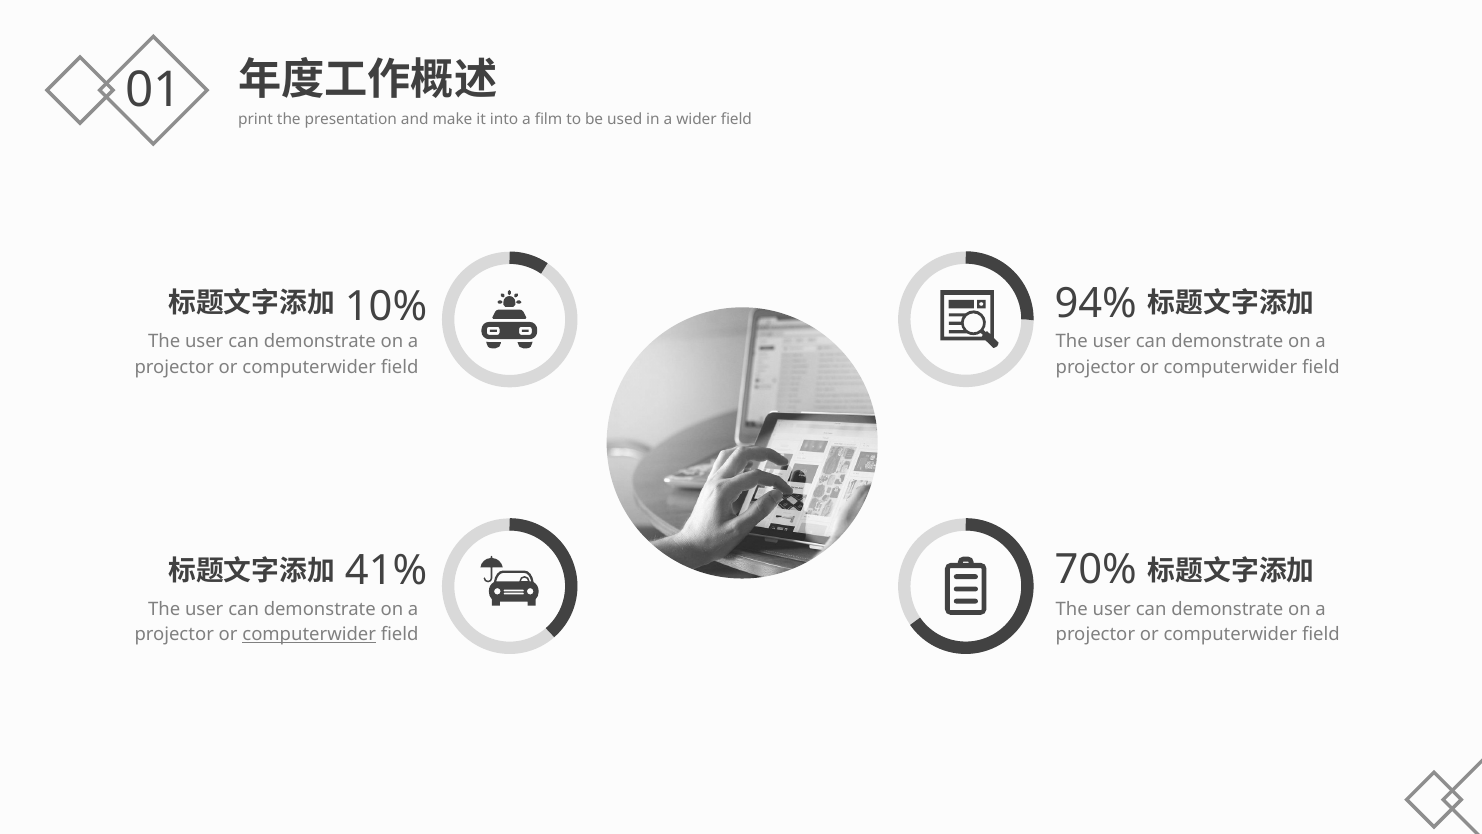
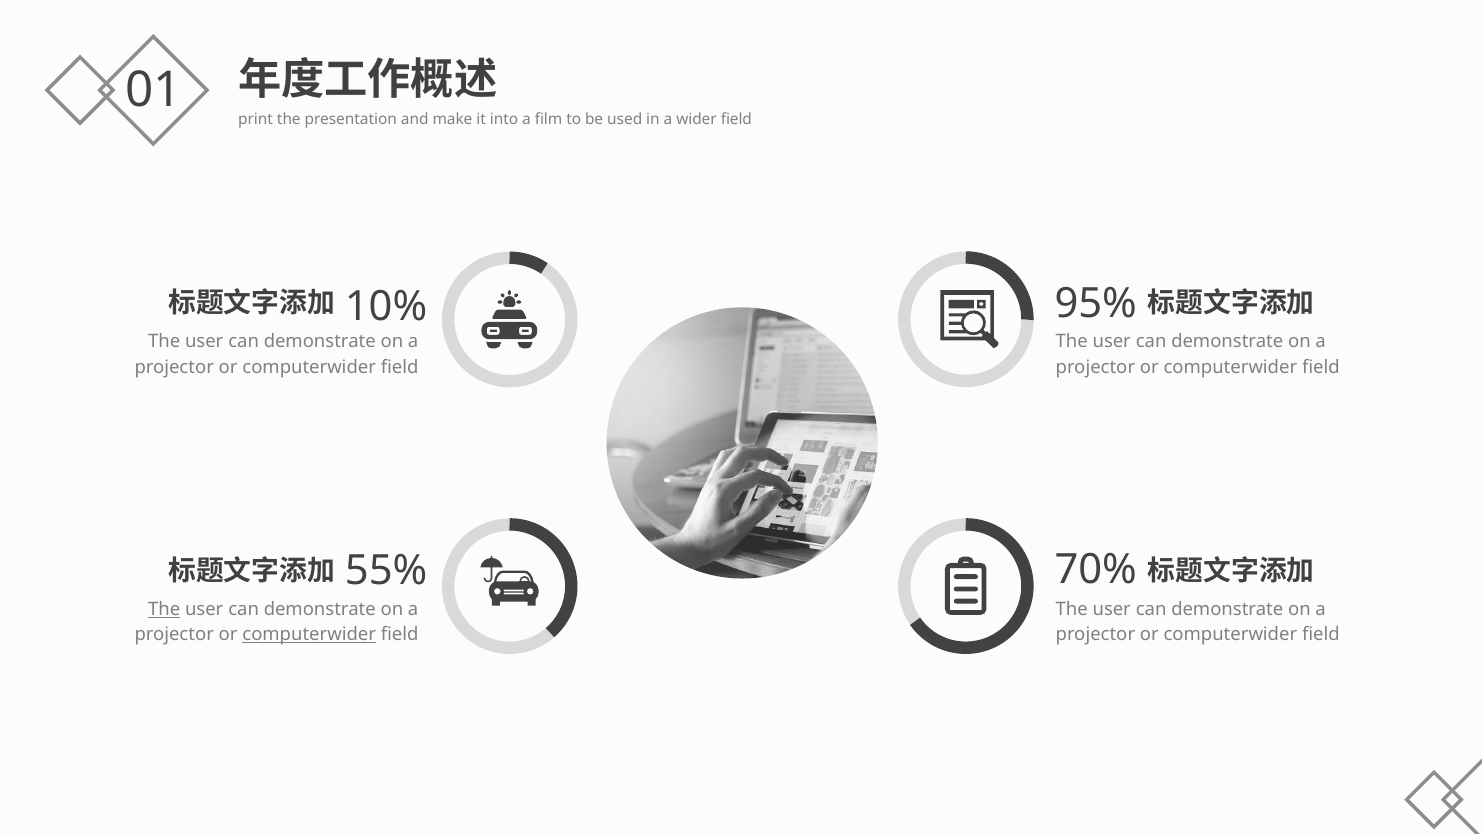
94%: 94% -> 95% (1096, 304)
41%: 41% -> 55% (386, 571)
The underline: none -> present (164, 609)
